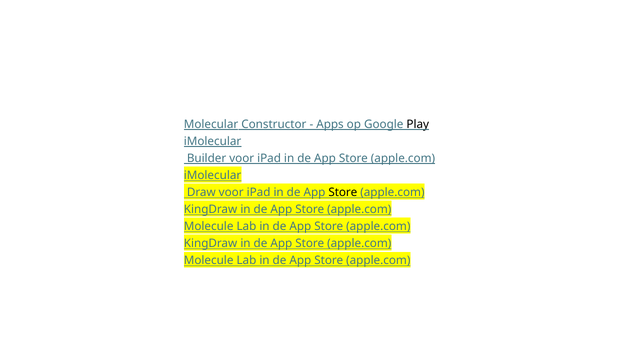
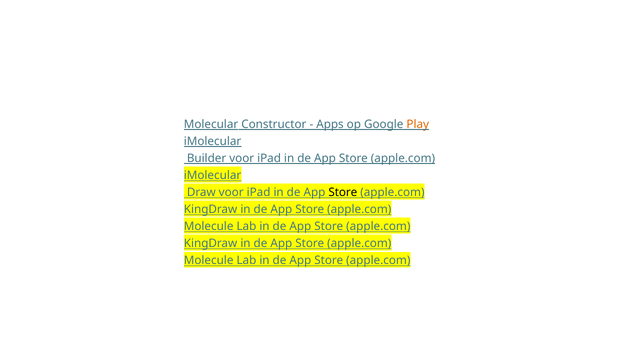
Play colour: black -> orange (418, 124)
